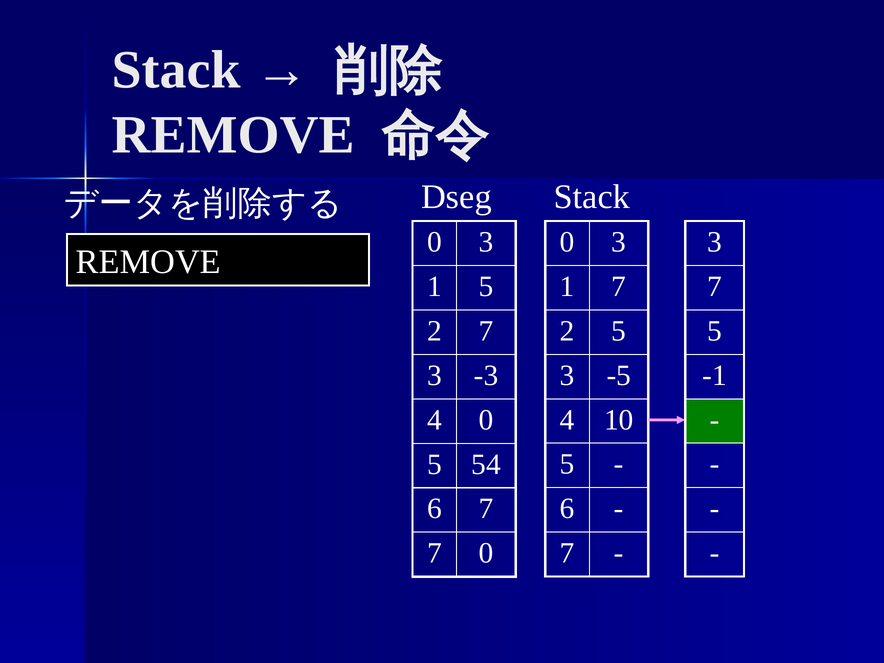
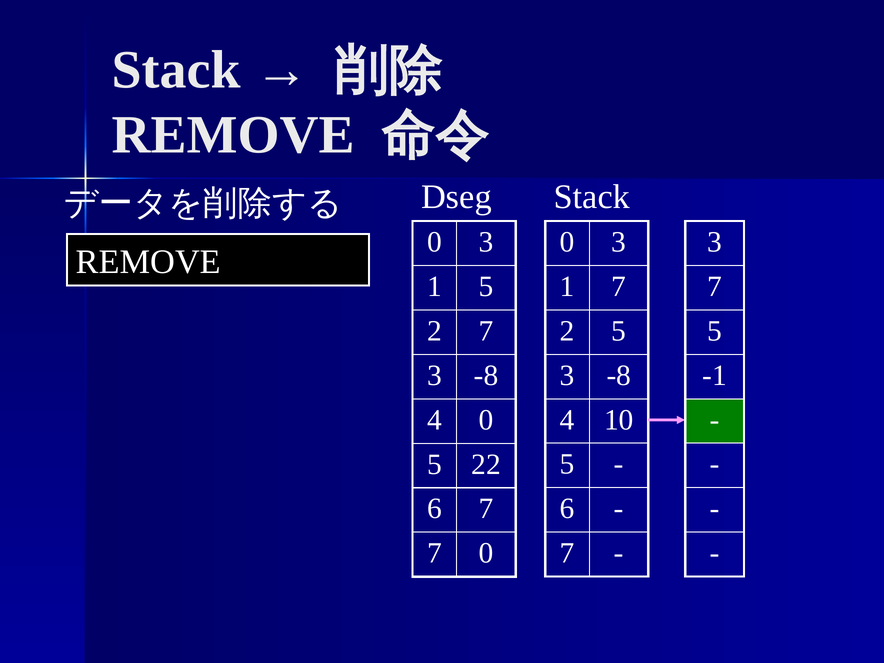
-5: -5 -> -8 (619, 375)
-3: -3 -> -8 (486, 375)
54: 54 -> 22 (486, 464)
